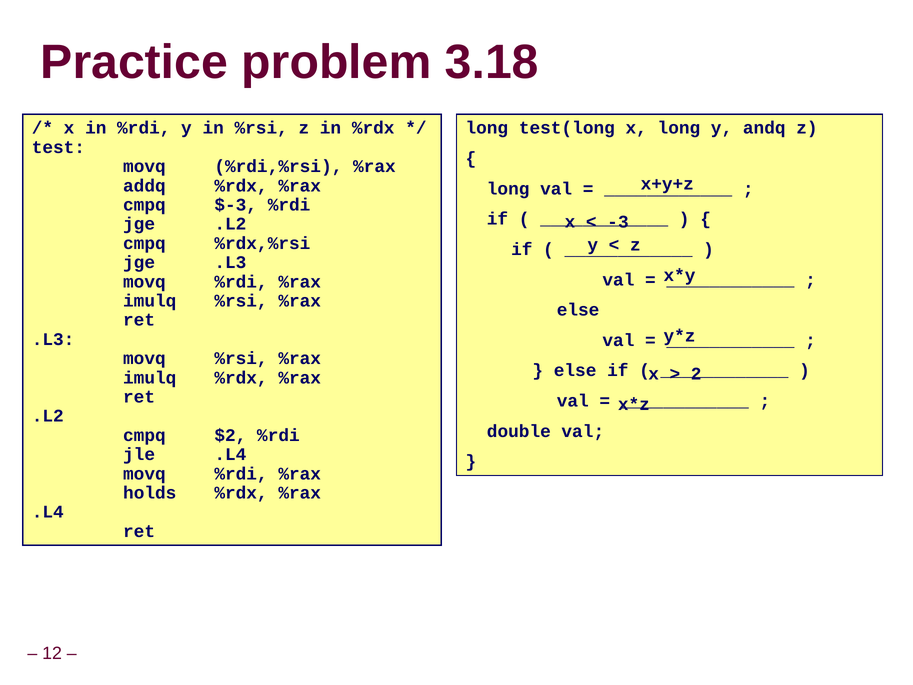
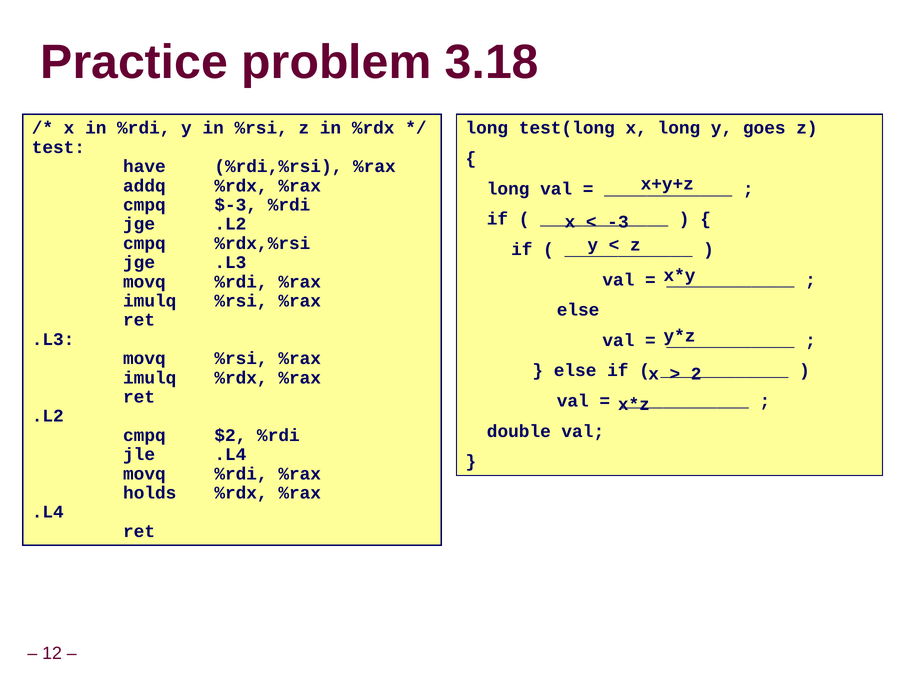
andq: andq -> goes (764, 128)
movq: movq -> have (144, 166)
